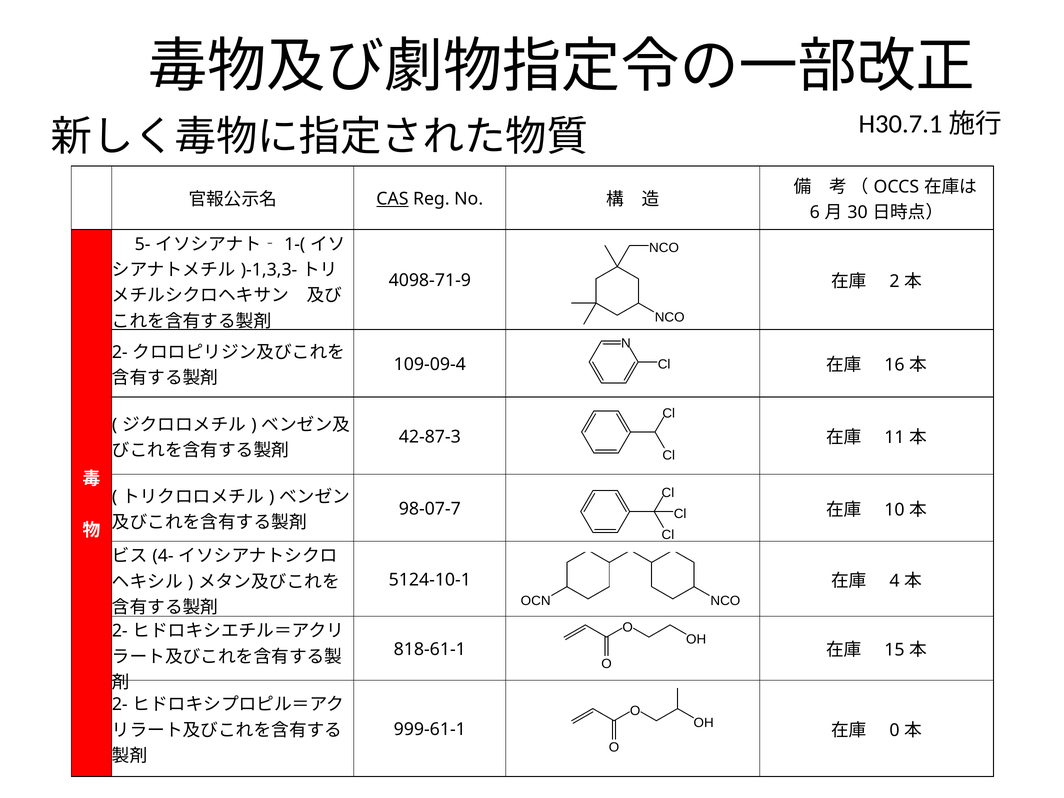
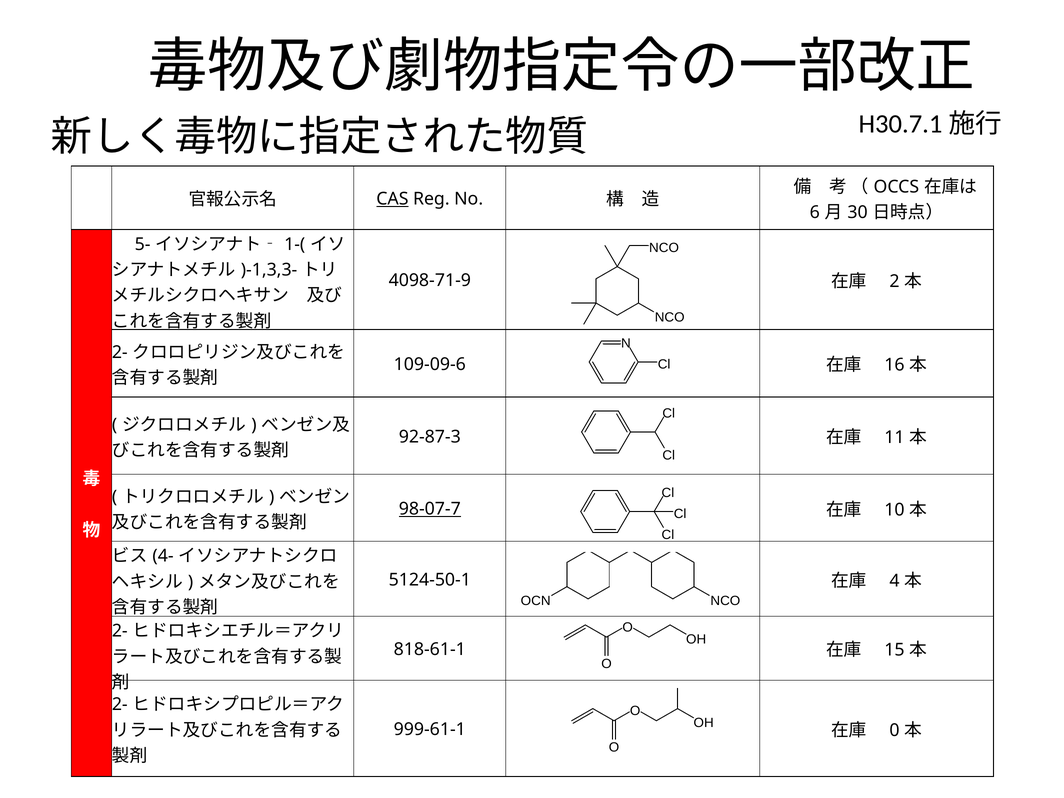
109-09-4: 109-09-4 -> 109-09-6 (430, 364)
42-87-3: 42-87-3 -> 92-87-3 (430, 437)
98-07-7 underline: none -> present (430, 509)
5124-10-1: 5124-10-1 -> 5124-50-1 (430, 580)
